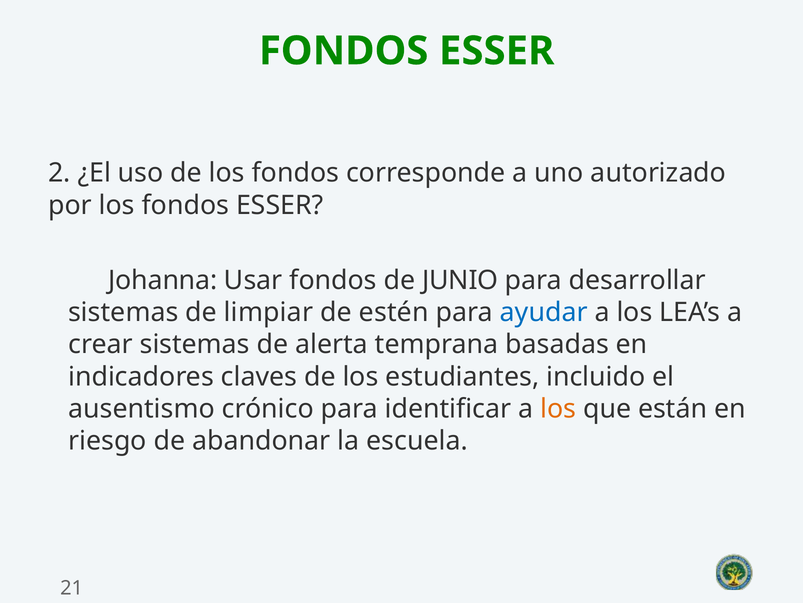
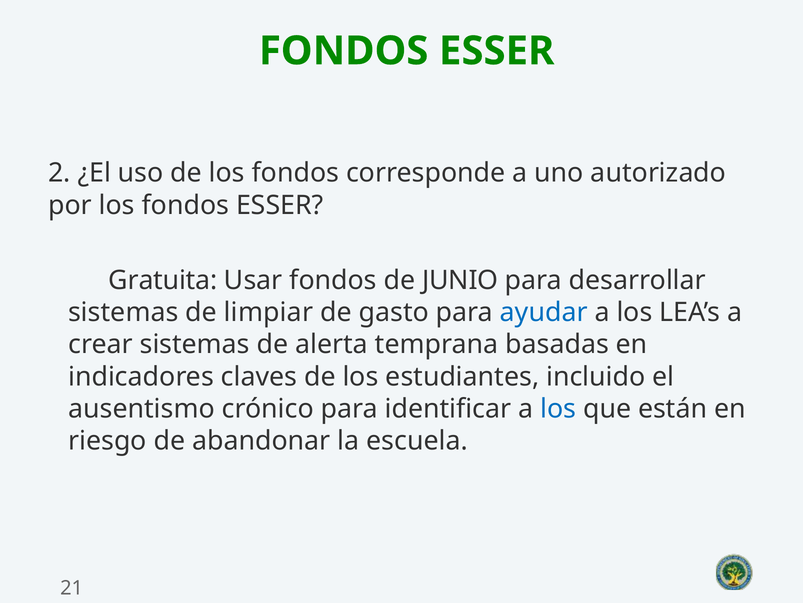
Johanna: Johanna -> Gratuita (163, 280)
estén: estén -> gasto (394, 312)
los colour: orange -> blue (558, 408)
